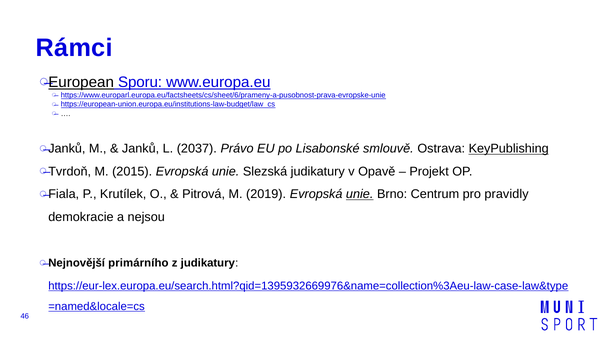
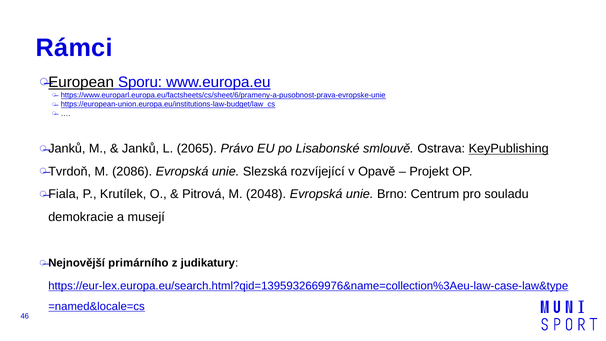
2037: 2037 -> 2065 (197, 149)
2015: 2015 -> 2086 (132, 171)
Slezská judikatury: judikatury -> rozvíjející (318, 171)
2019: 2019 -> 2048 (266, 194)
unie underline: present -> none (360, 194)
pravidly: pravidly -> souladu (507, 194)
nejsou: nejsou -> musejí (146, 217)
